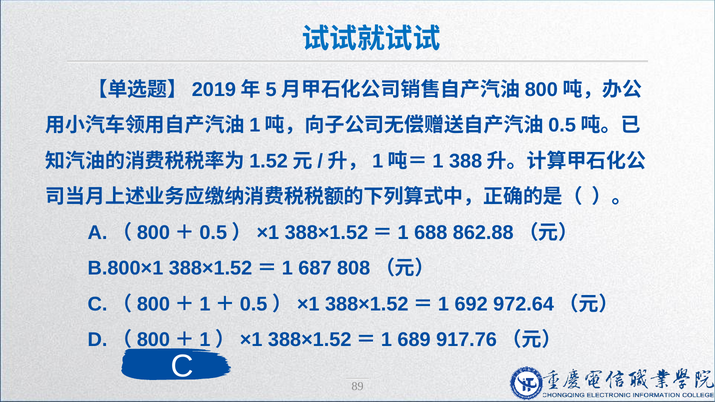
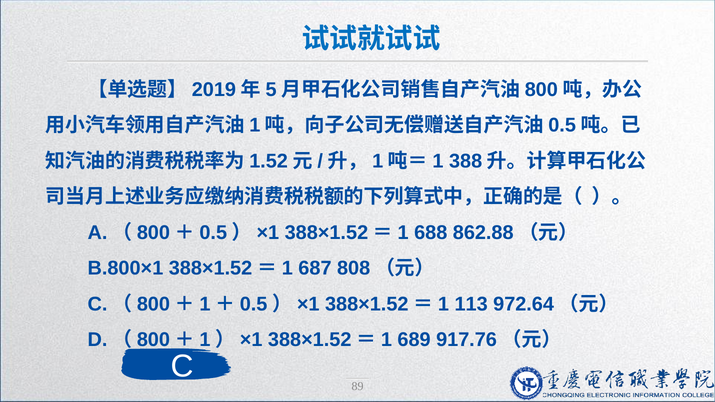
692: 692 -> 113 (471, 304)
